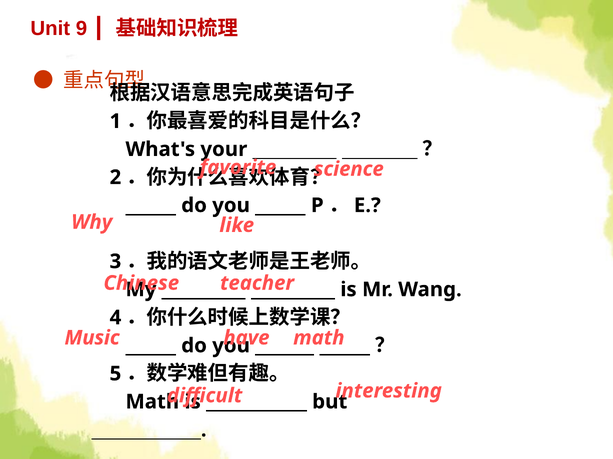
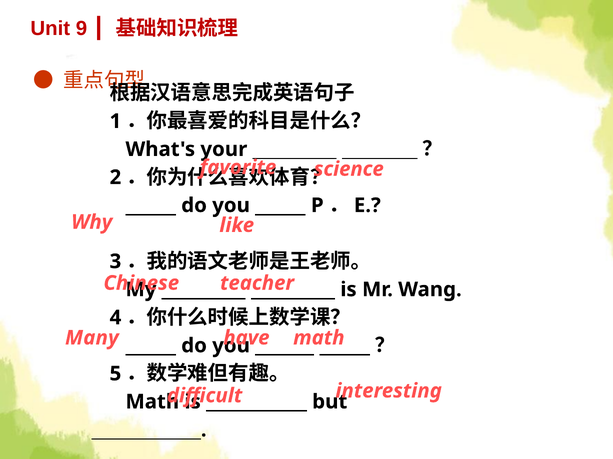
Music: Music -> Many (92, 338)
